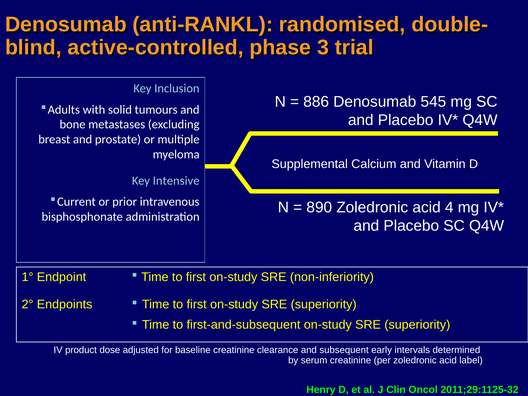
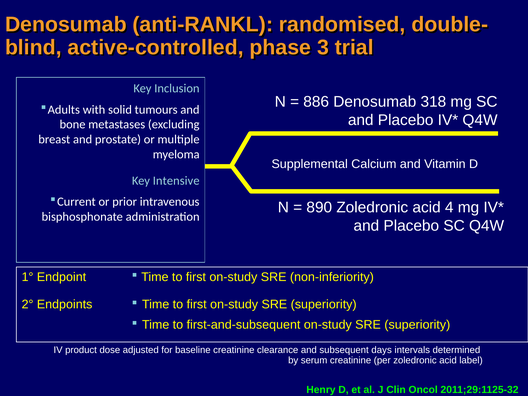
545: 545 -> 318 (433, 102)
early: early -> days (382, 350)
